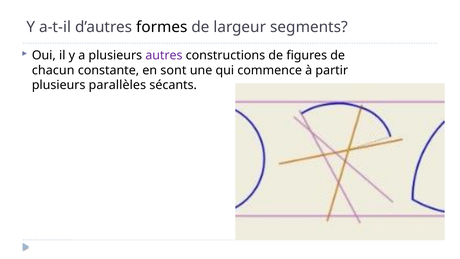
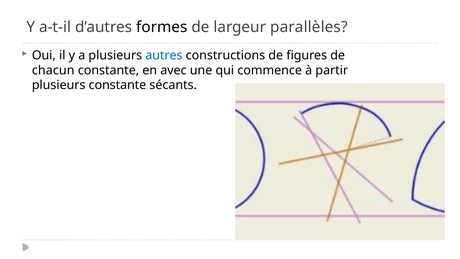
segments: segments -> parallèles (309, 27)
autres colour: purple -> blue (164, 55)
sont: sont -> avec (173, 70)
plusieurs parallèles: parallèles -> constante (117, 85)
